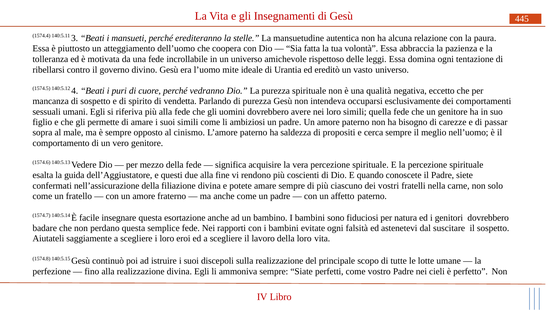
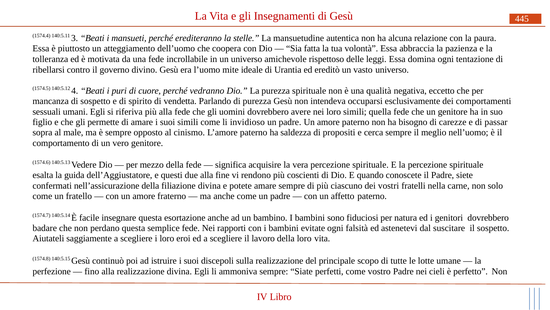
ambiziosi: ambiziosi -> invidioso (247, 122)
